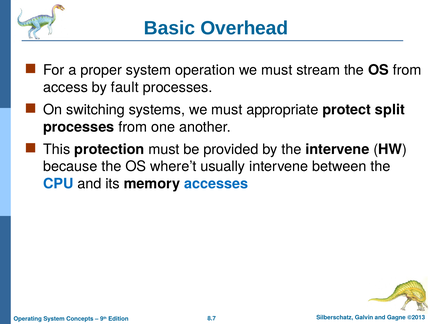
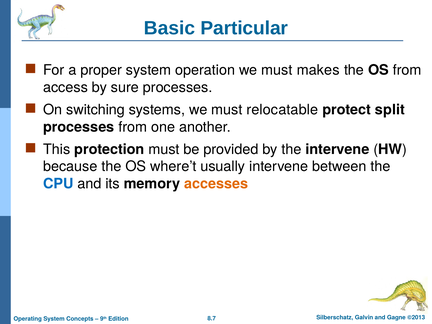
Overhead: Overhead -> Particular (244, 28)
stream: stream -> makes (318, 70)
fault: fault -> sure (125, 87)
appropriate: appropriate -> relocatable (282, 110)
accesses colour: blue -> orange (216, 184)
